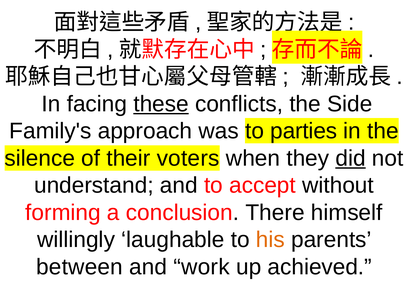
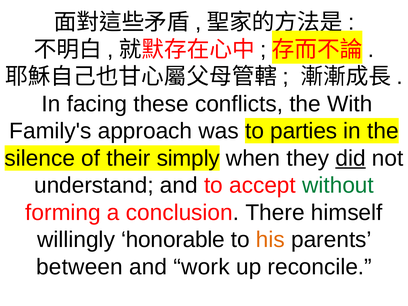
these underline: present -> none (161, 104)
Side: Side -> With (350, 104)
voters: voters -> simply (188, 158)
without colour: black -> green (338, 185)
laughable: laughable -> honorable (173, 240)
achieved: achieved -> reconcile (320, 267)
